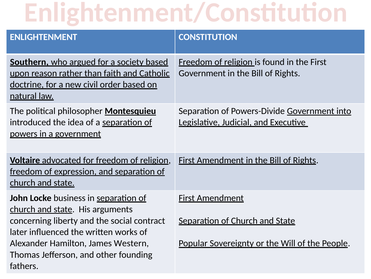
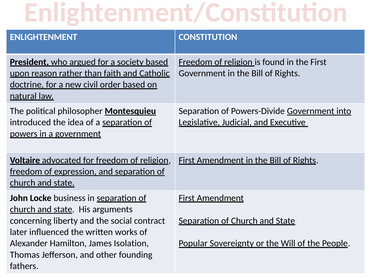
Southern: Southern -> President (29, 62)
Western: Western -> Isolation (131, 243)
